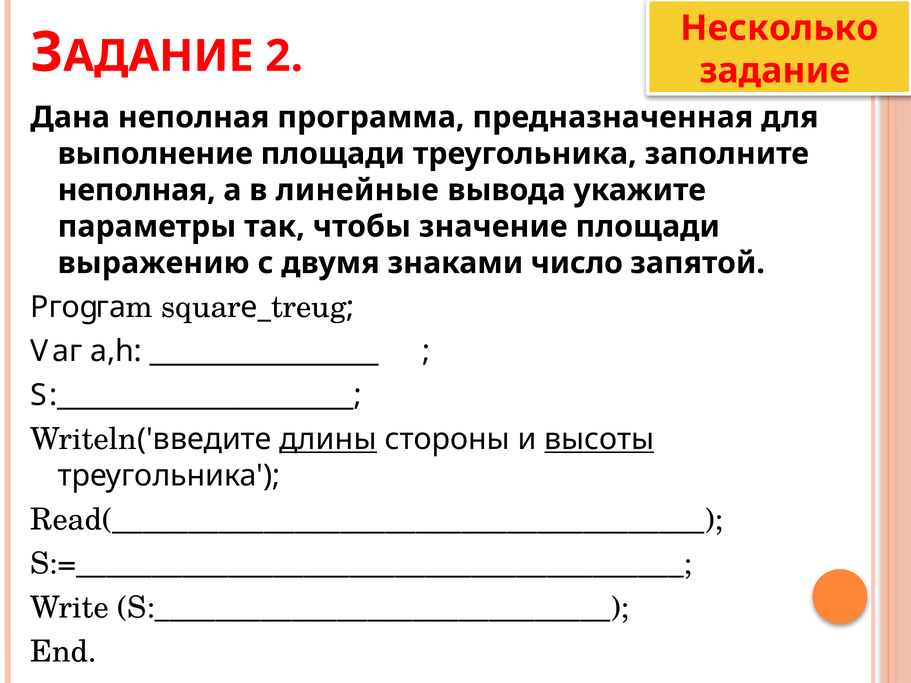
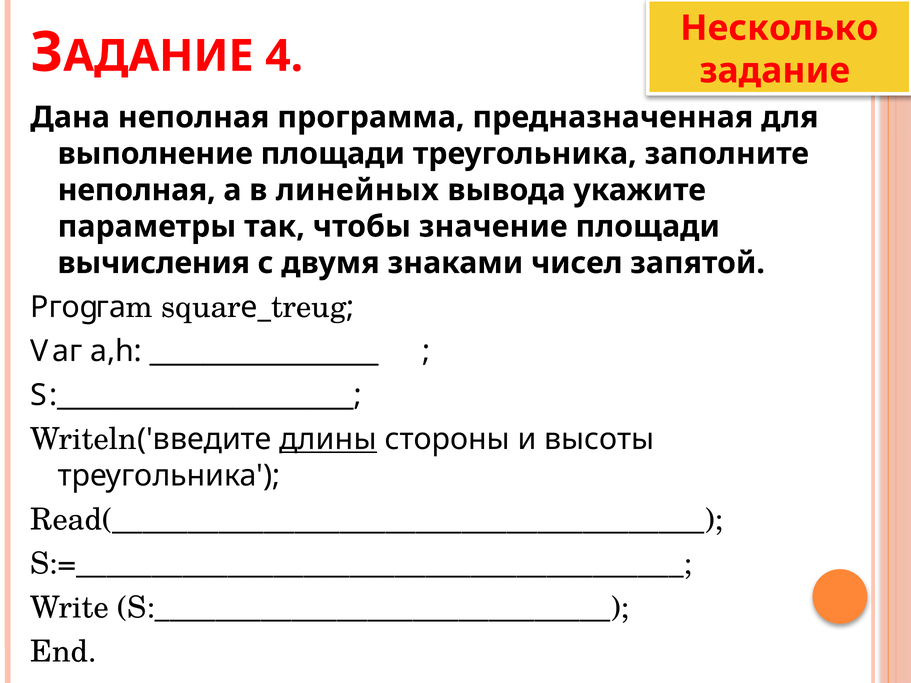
2: 2 -> 4 (284, 56)
линейные: линейные -> линейных (357, 190)
выражению: выражению -> вычисления (154, 263)
число: число -> чисел (577, 263)
высоты underline: present -> none (599, 439)
